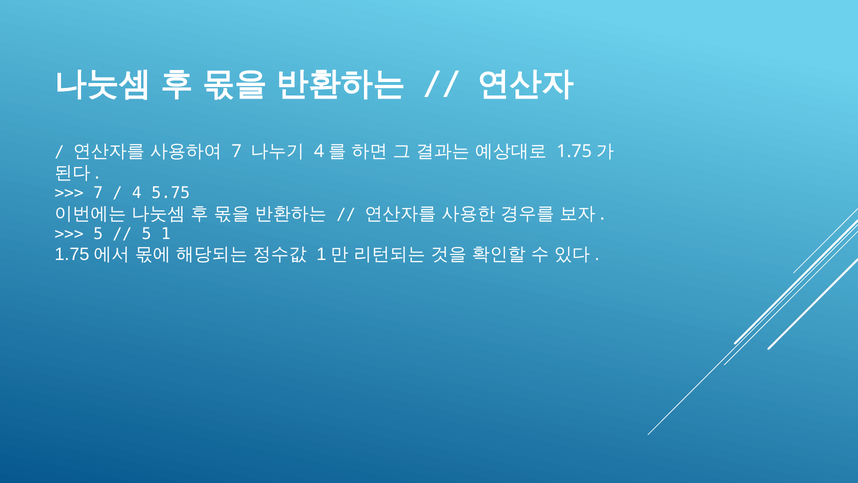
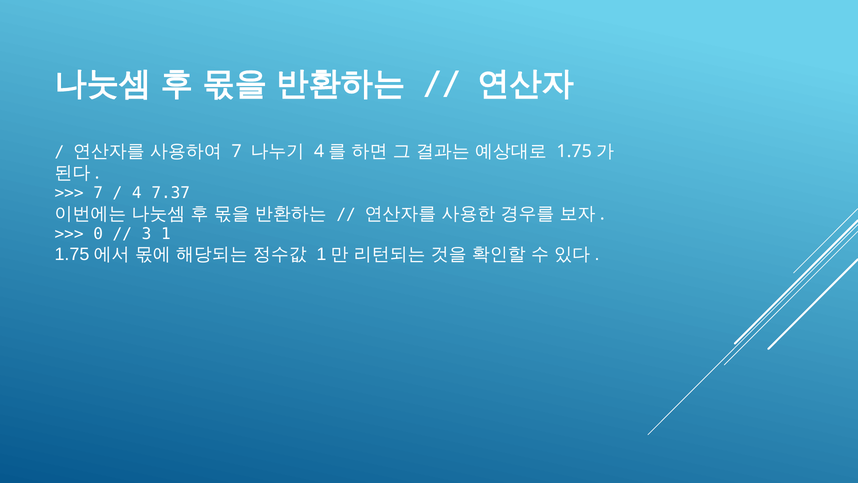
5.75: 5.75 -> 7.37 (171, 193)
5: 5 -> 0 (98, 234)
5: 5 -> 3 (146, 234)
